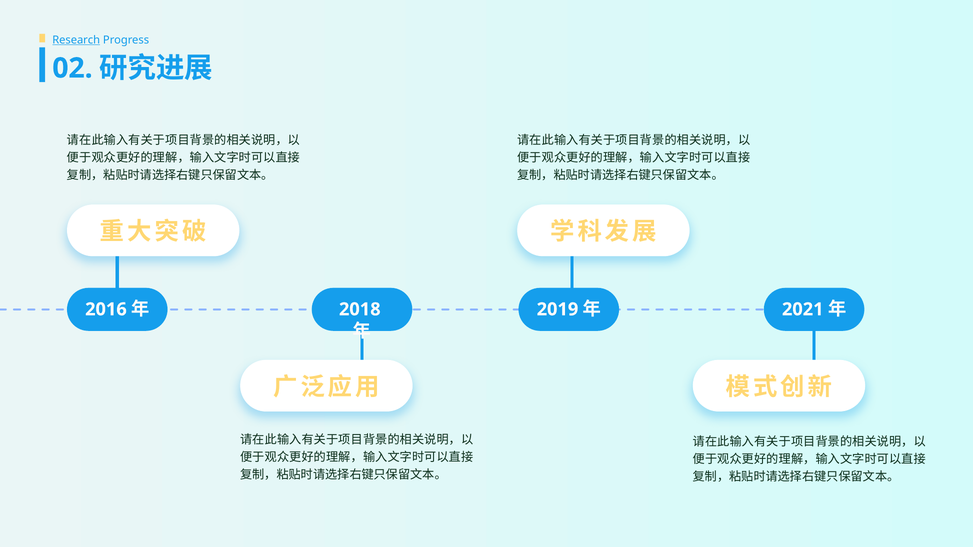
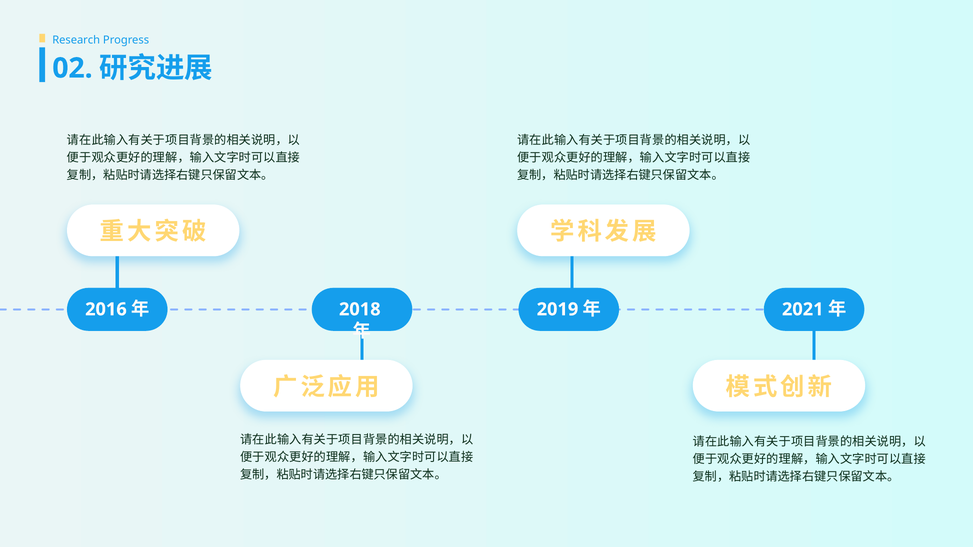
Research underline: present -> none (76, 40)
